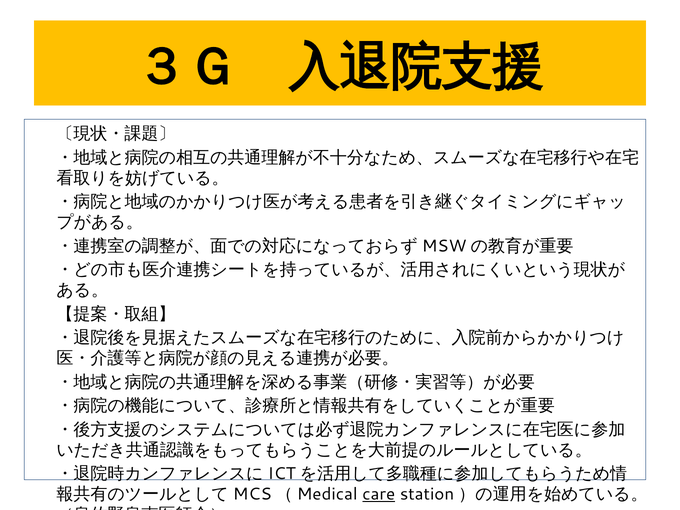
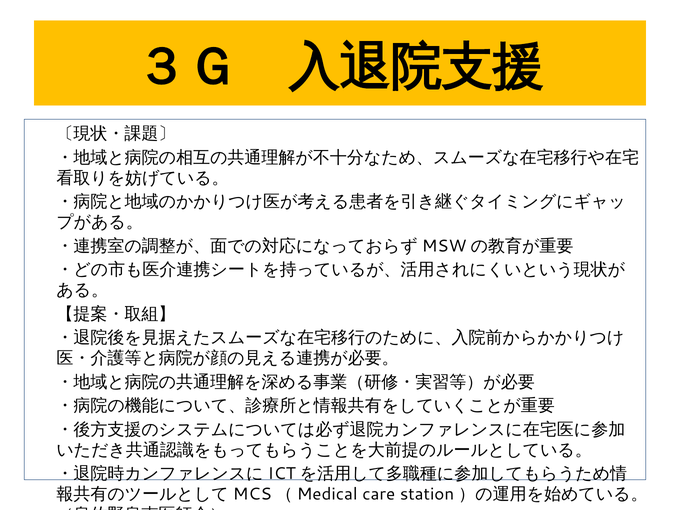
care underline: present -> none (379, 494)
